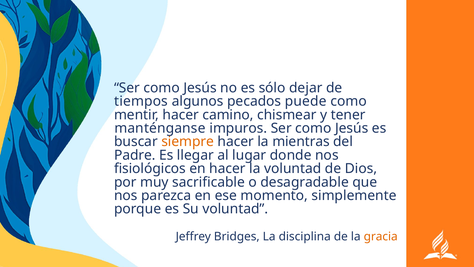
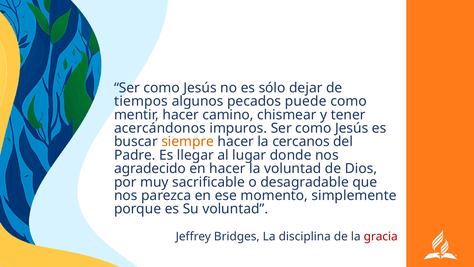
manténganse: manténganse -> acercándonos (160, 128)
mientras: mientras -> cercanos (301, 142)
fisiológicos: fisiológicos -> agradecido (150, 168)
gracia colour: orange -> red (381, 236)
